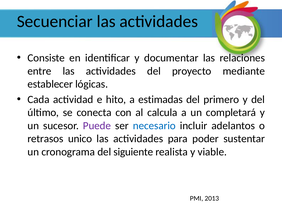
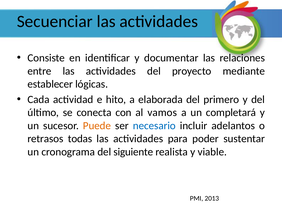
estimadas: estimadas -> elaborada (161, 100)
calcula: calcula -> vamos (162, 113)
Puede colour: purple -> orange (97, 126)
unico: unico -> todas (80, 139)
